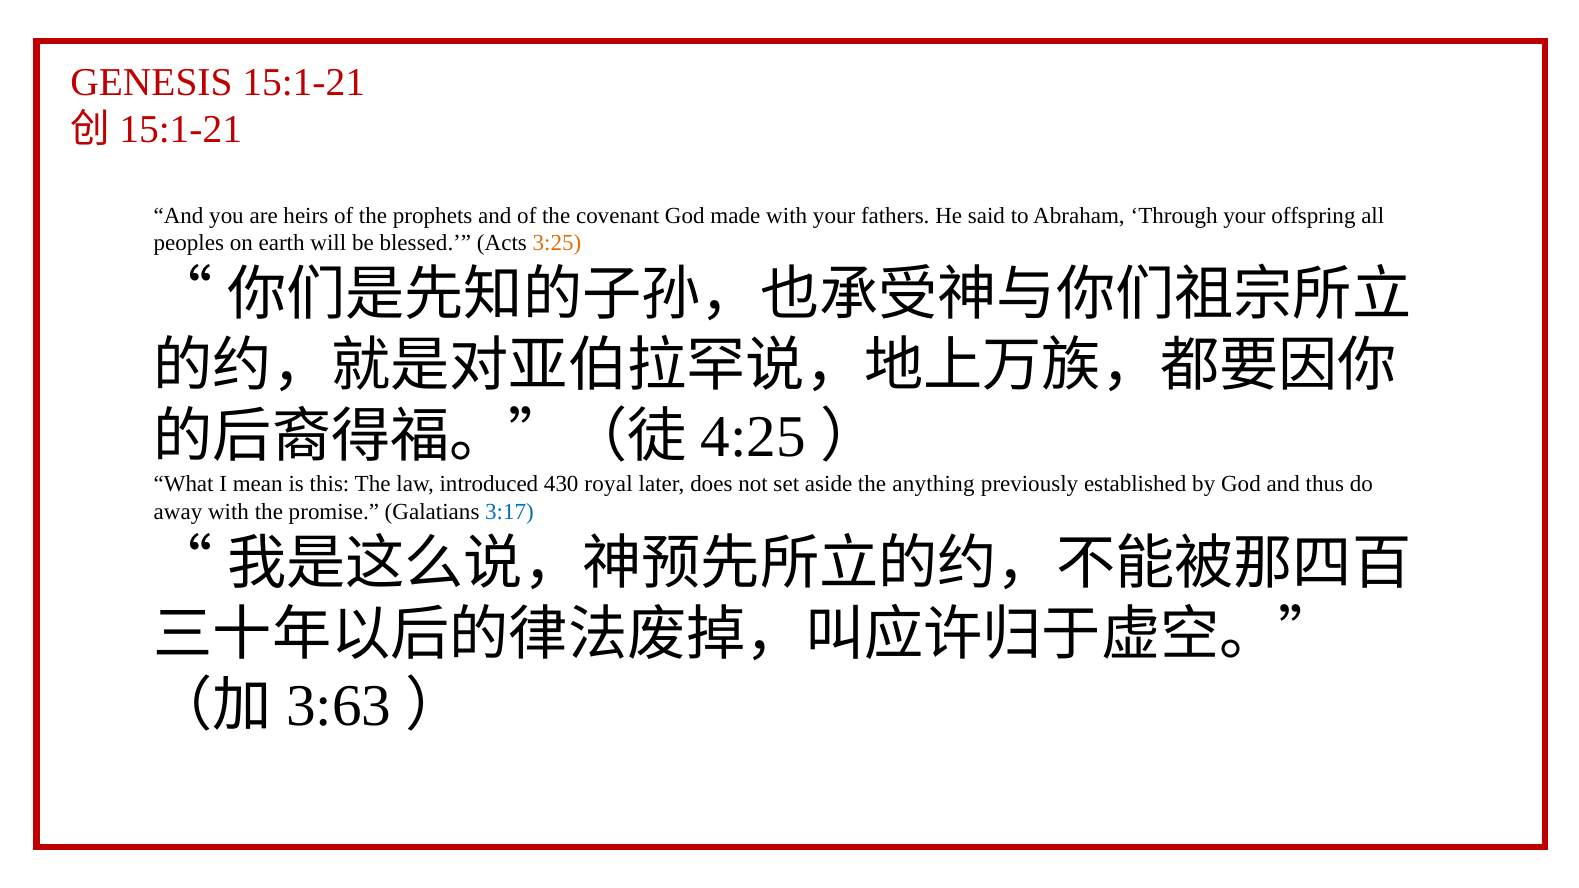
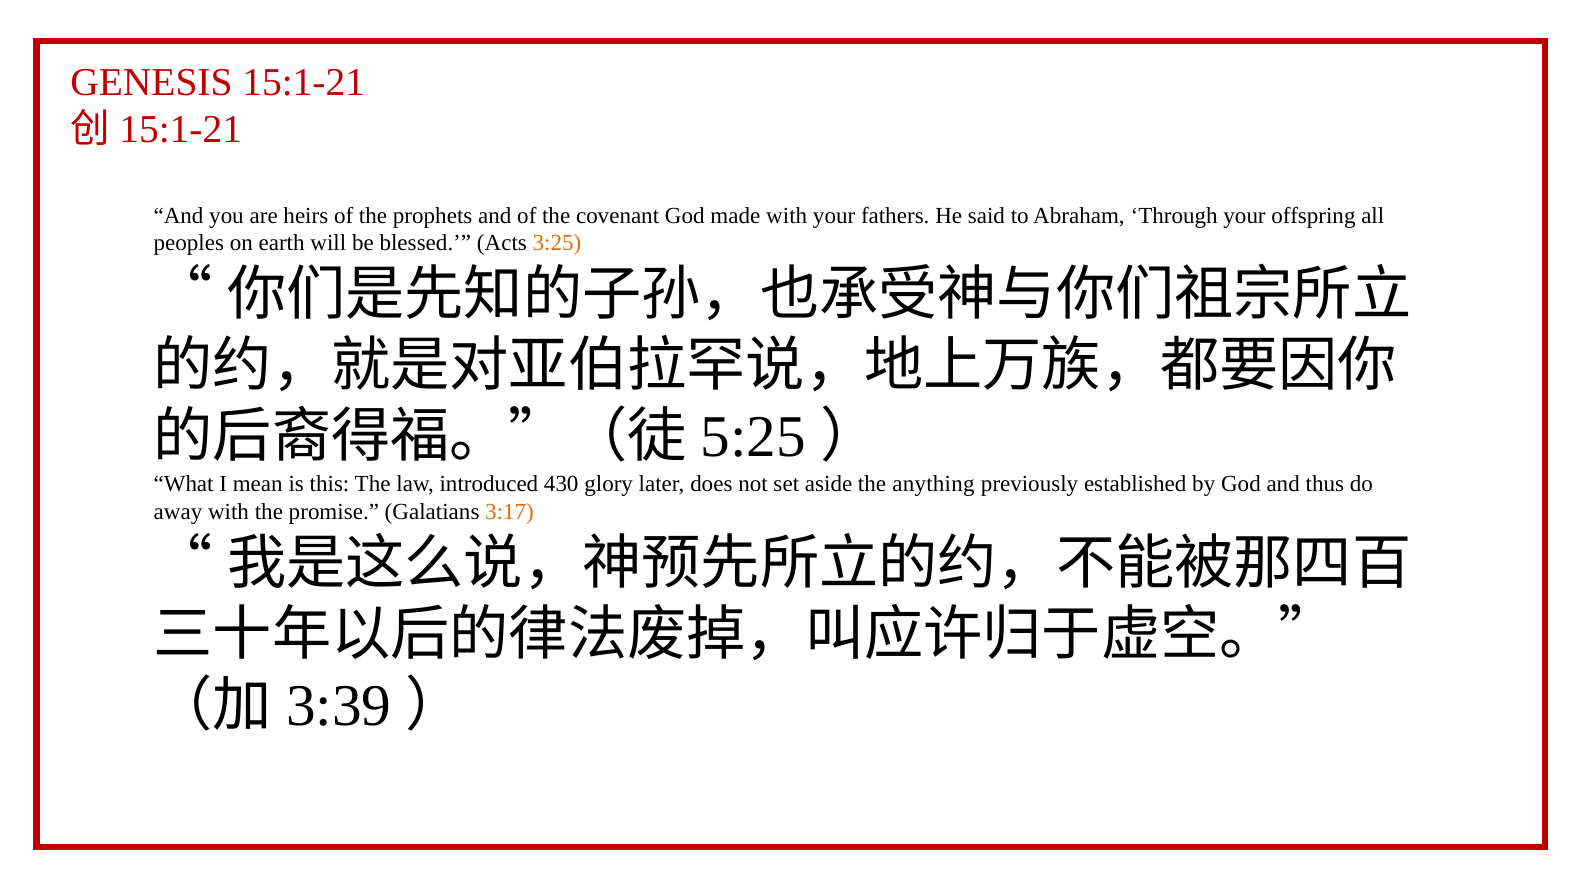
4:25: 4:25 -> 5:25 (753, 437)
royal: royal -> glory (609, 484)
3:17 colour: blue -> orange (509, 512)
3:63: 3:63 -> 3:39 (339, 706)
